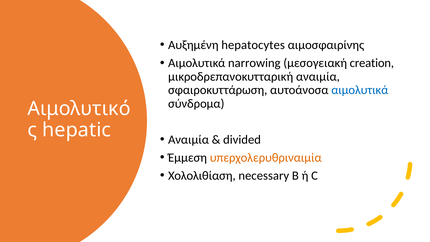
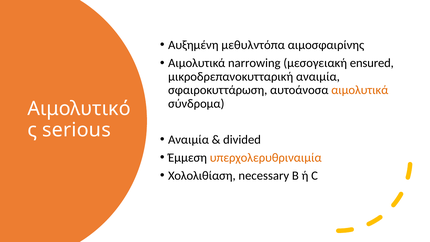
hepatocytes: hepatocytes -> μεθυλντόπα (253, 45)
creation: creation -> ensured (372, 63)
αιμολυτικά colour: blue -> orange (360, 90)
hepatic: hepatic -> serious (77, 130)
